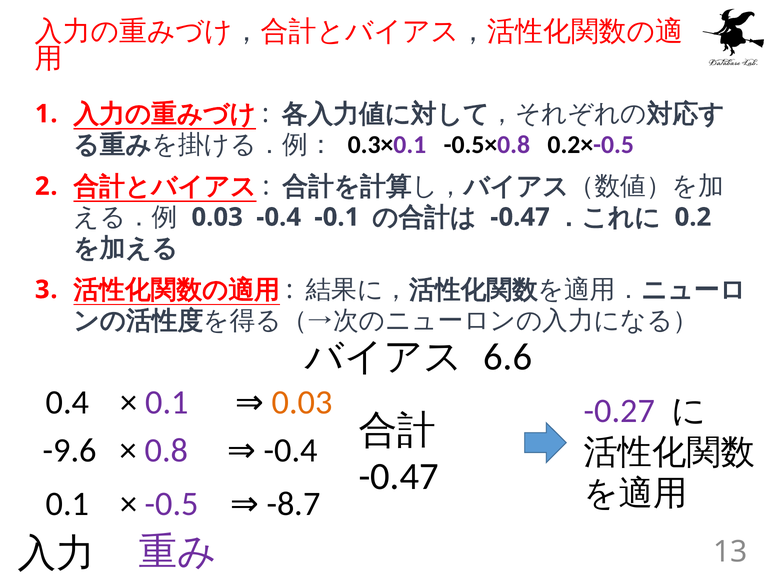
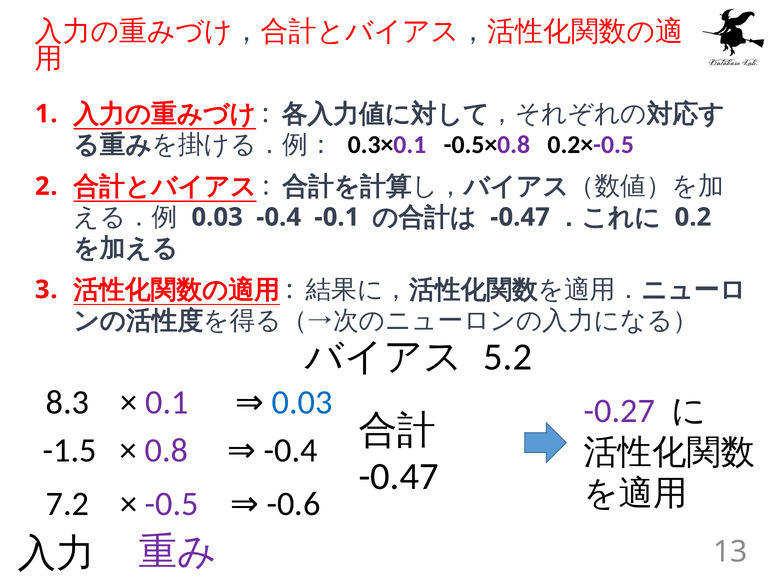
6.6: 6.6 -> 5.2 (508, 357)
0.4: 0.4 -> 8.3 (68, 402)
0.03 colour: orange -> blue (302, 402)
-9.6: -9.6 -> -1.5 (70, 450)
0.1: 0.1 -> 7.2 (67, 504)
-8.7: -8.7 -> -0.6 (293, 504)
